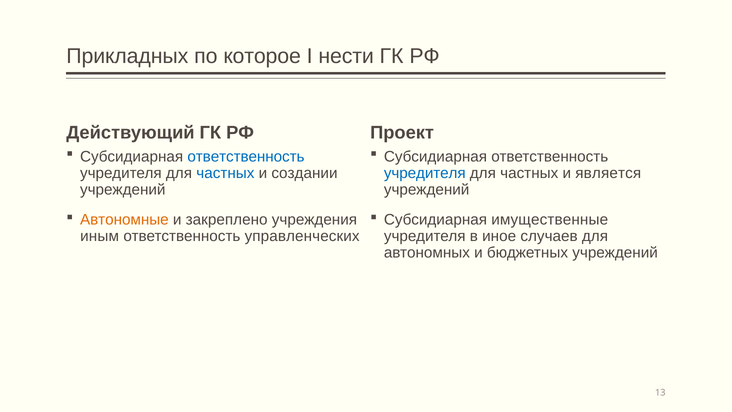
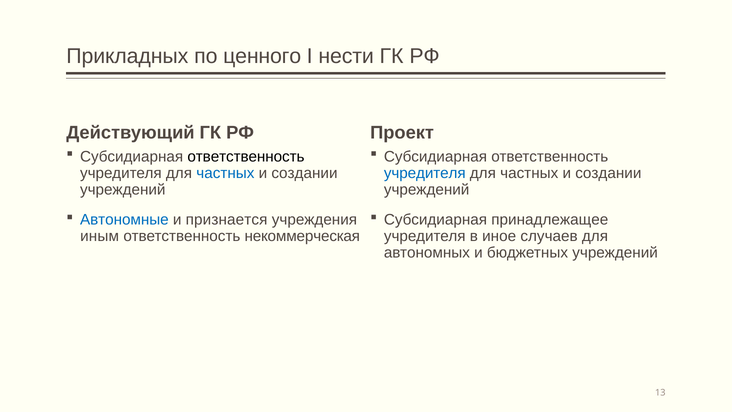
которое: которое -> ценного (262, 56)
ответственность colour: blue -> black (246, 156)
является: является -> создании (608, 173)
Автономные colour: orange -> blue (124, 220)
закреплено: закреплено -> признается (227, 220)
имущественные: имущественные -> принадлежащее (550, 220)
управленческих: управленческих -> некоммерческая (302, 236)
